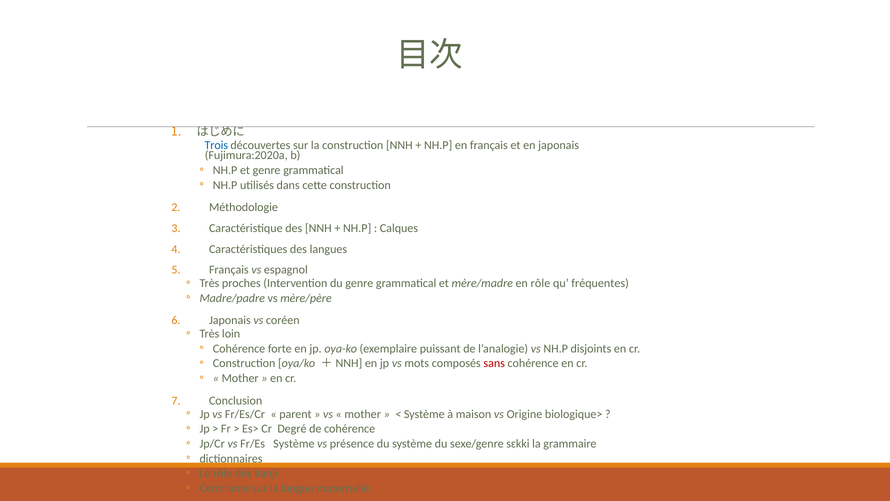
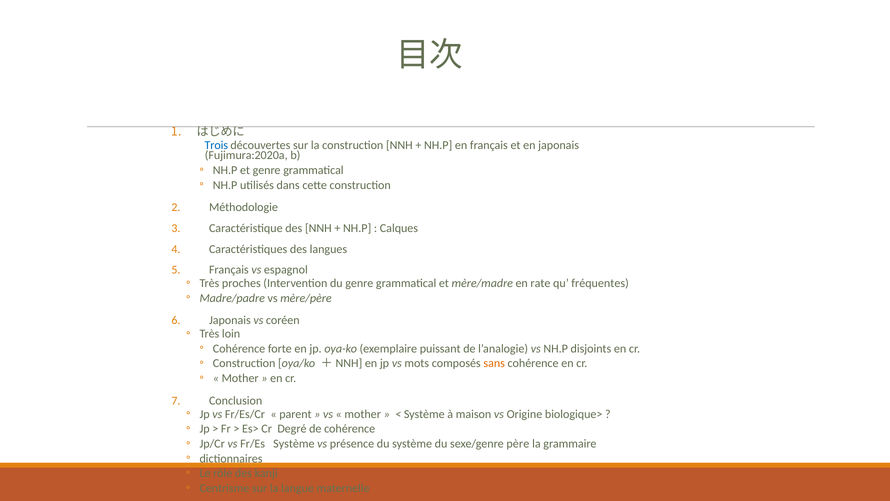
en rôle: rôle -> rate (540, 283)
sans colour: red -> orange (494, 363)
sɛkki: sɛkki -> père (518, 443)
